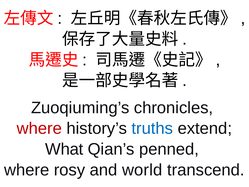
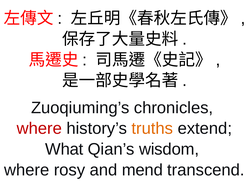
truths colour: blue -> orange (152, 128)
penned: penned -> wisdom (169, 149)
world: world -> mend (142, 170)
